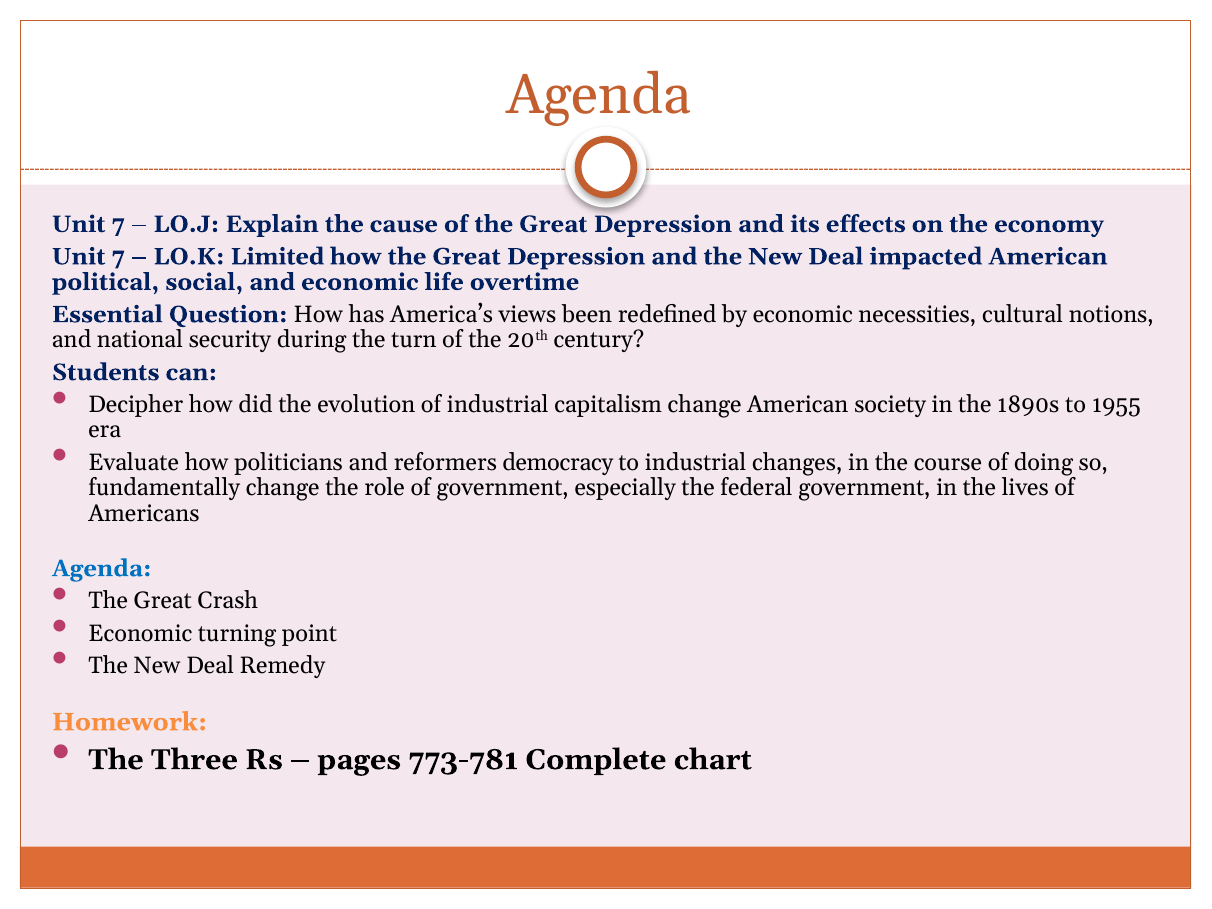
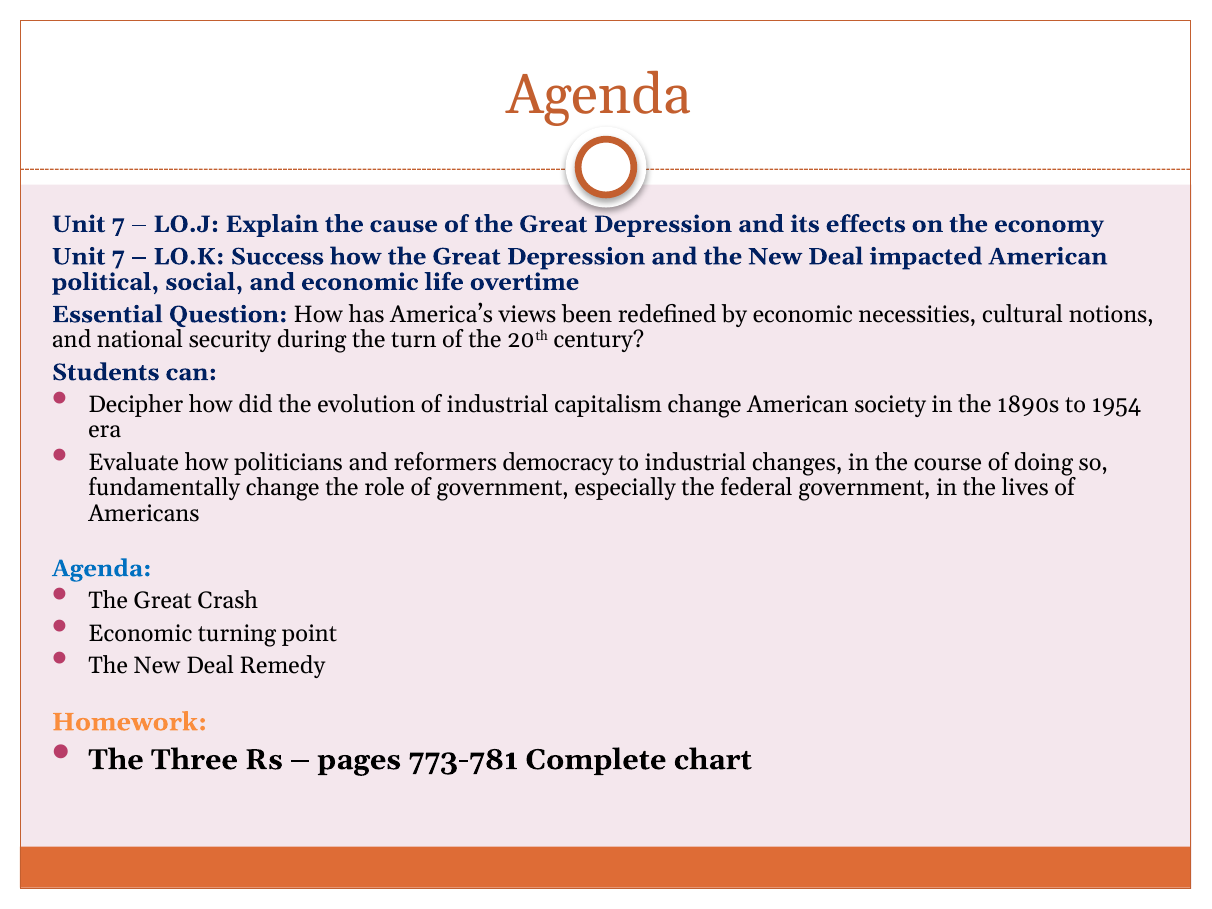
Limited: Limited -> Success (277, 257)
1955: 1955 -> 1954 (1116, 405)
